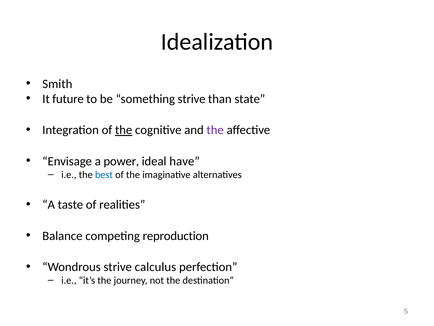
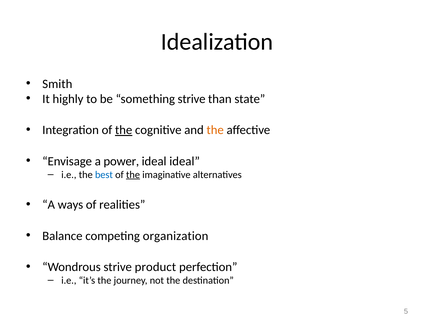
future: future -> highly (68, 99)
the colour: purple -> orange (215, 130)
ideal have: have -> ideal (185, 161)
the underline: none -> present (133, 174)
taste: taste -> ways (70, 204)
reproduction: reproduction -> organization (176, 235)
calculus: calculus -> product (155, 267)
